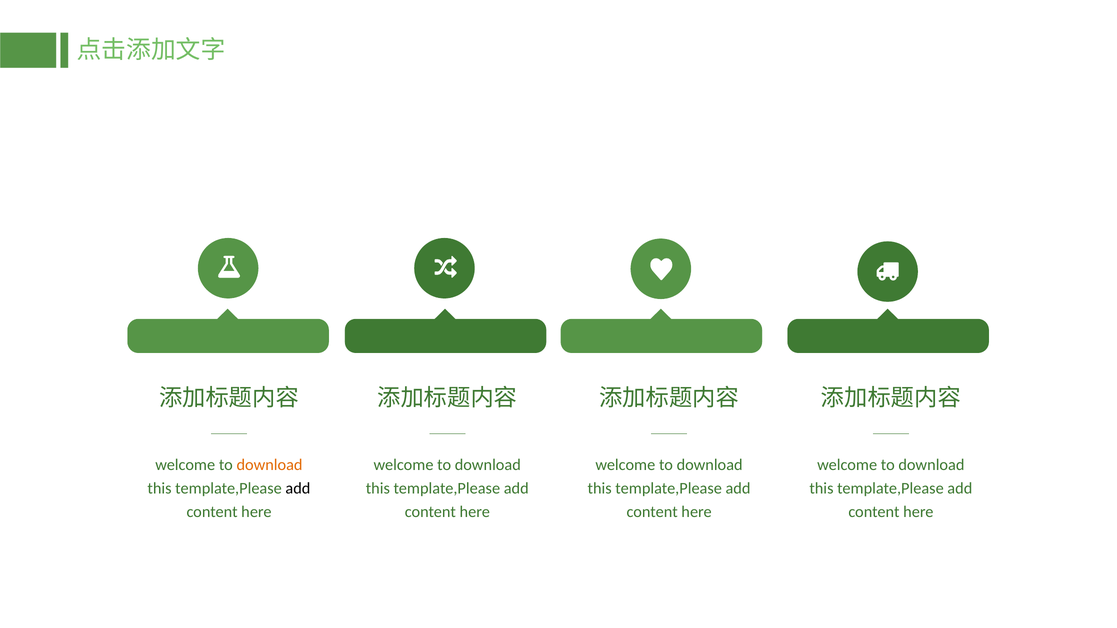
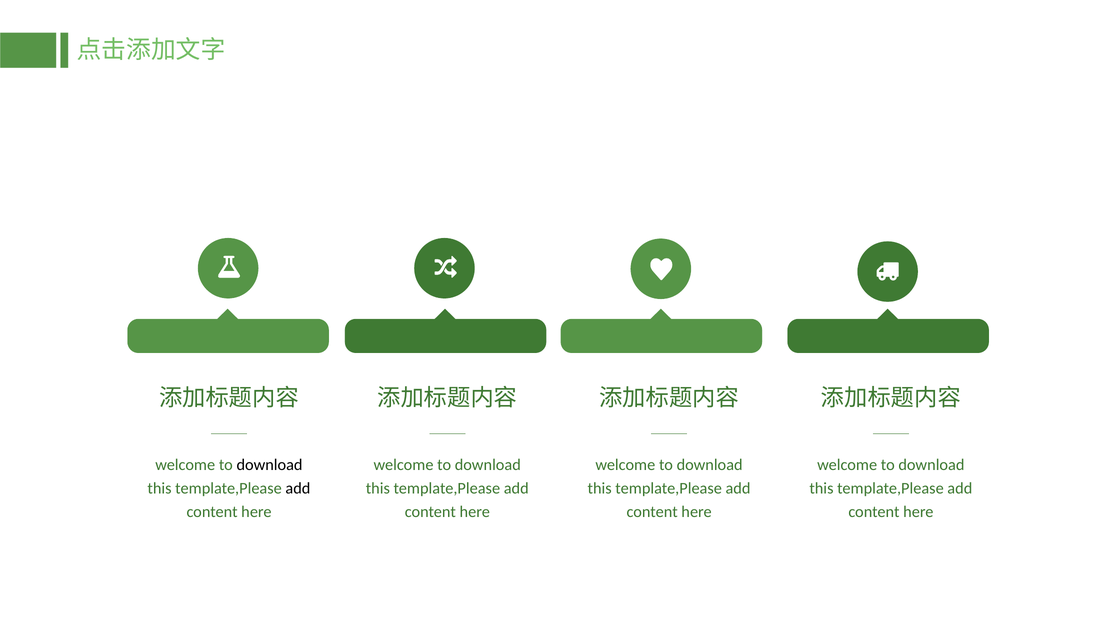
download colour: orange -> black (270, 465)
